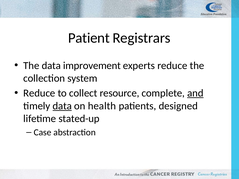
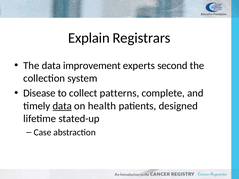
Patient: Patient -> Explain (89, 38)
experts reduce: reduce -> second (172, 66)
Reduce: Reduce -> Disease (39, 93)
resource: resource -> patterns (119, 93)
and underline: present -> none (195, 93)
